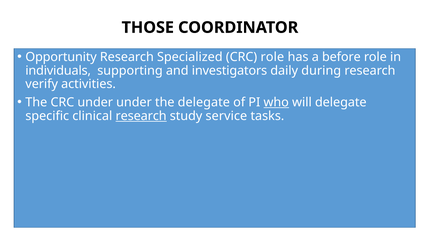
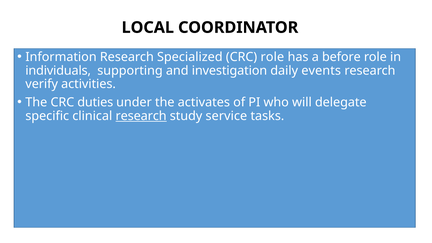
THOSE: THOSE -> LOCAL (148, 28)
Opportunity: Opportunity -> Information (61, 57)
investigators: investigators -> investigation (229, 71)
during: during -> events (321, 71)
CRC under: under -> duties (95, 102)
the delegate: delegate -> activates (204, 102)
who underline: present -> none (276, 102)
